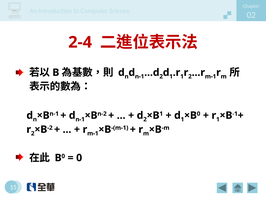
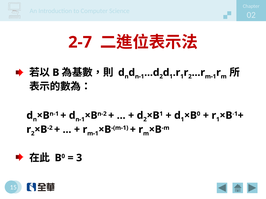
2-4: 2-4 -> 2-7 (80, 42)
0: 0 -> 3 (79, 158)
